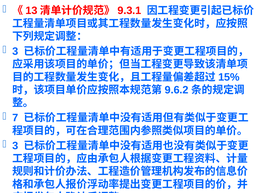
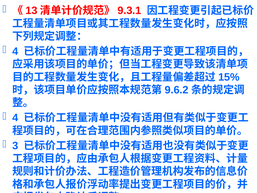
3: 3 -> 4 (15, 51)
7: 7 -> 4 (15, 118)
